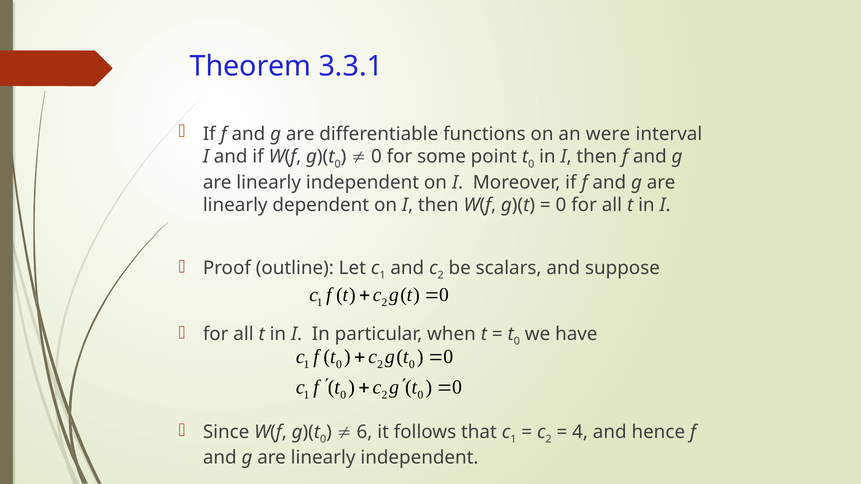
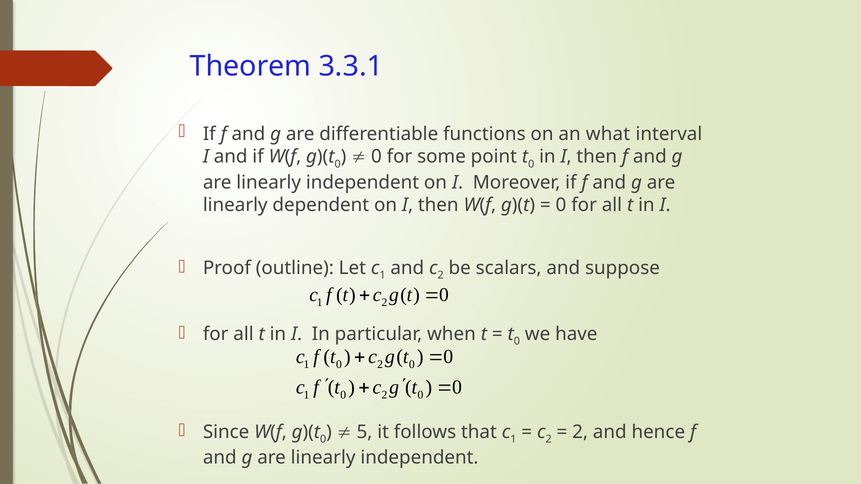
were: were -> what (608, 134)
6: 6 -> 5 (364, 432)
4: 4 -> 2 (580, 432)
